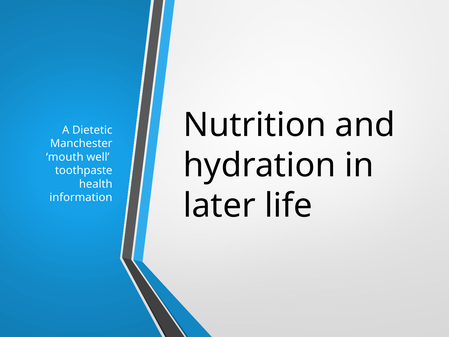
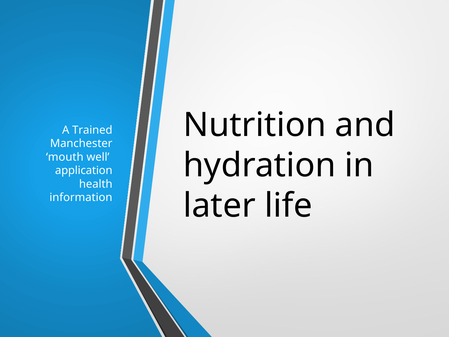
Dietetic: Dietetic -> Trained (92, 130)
toothpaste: toothpaste -> application (84, 170)
